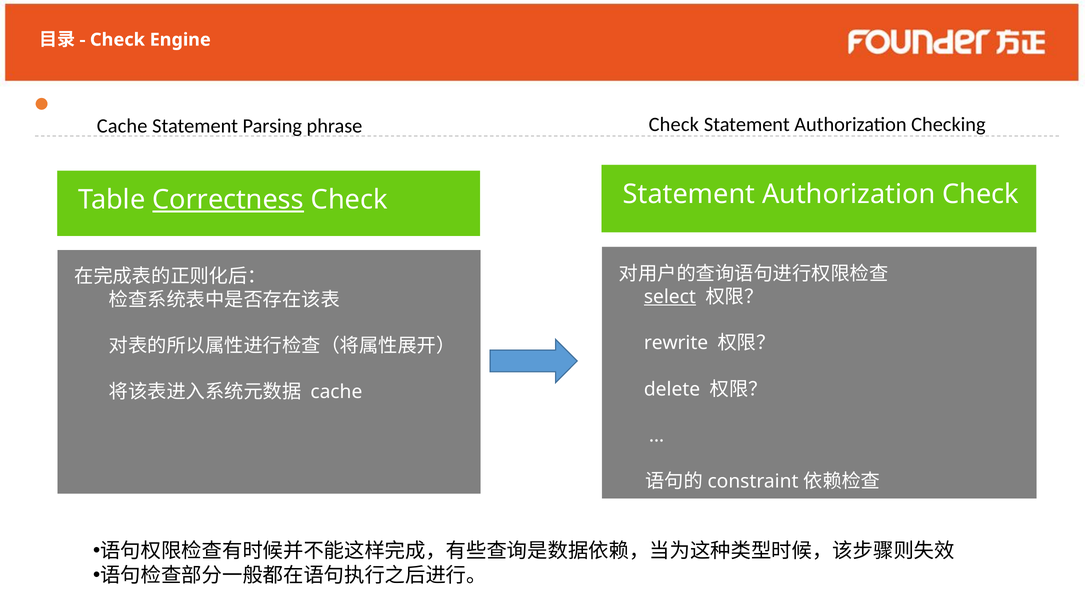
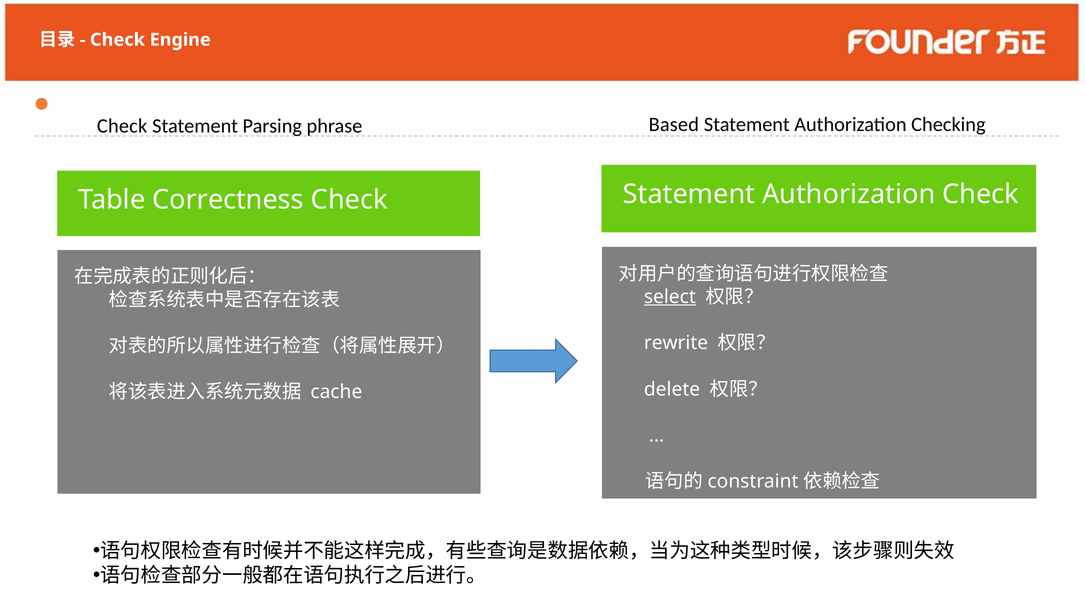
Cache: Cache -> Check (122, 126)
phrase Check: Check -> Based (674, 124)
Correctness underline: present -> none (228, 200)
